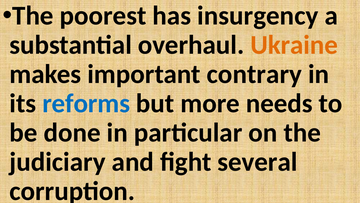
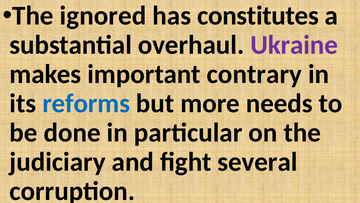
poorest: poorest -> ignored (103, 16)
insurgency: insurgency -> constitutes (258, 16)
Ukraine colour: orange -> purple (294, 45)
